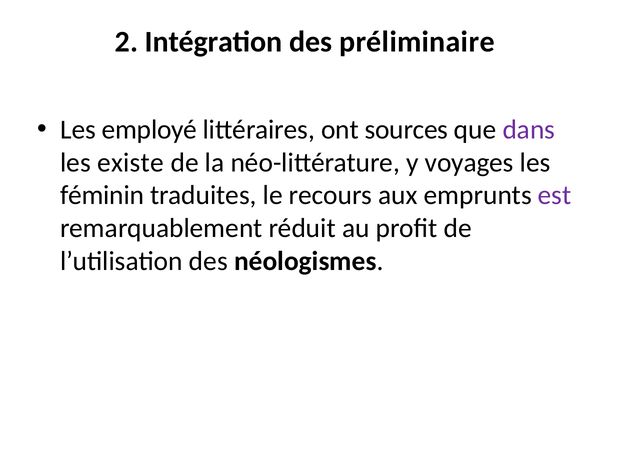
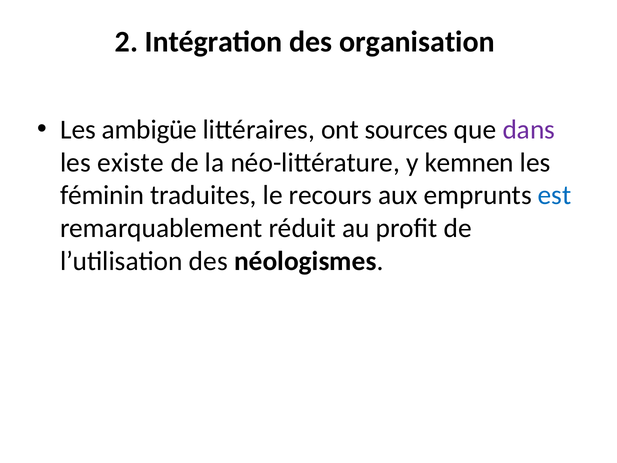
préliminaire: préliminaire -> organisation (417, 42)
employé: employé -> ambigüe (149, 129)
voyages: voyages -> kemnen (469, 162)
est colour: purple -> blue (555, 195)
